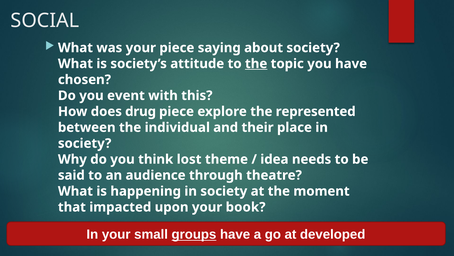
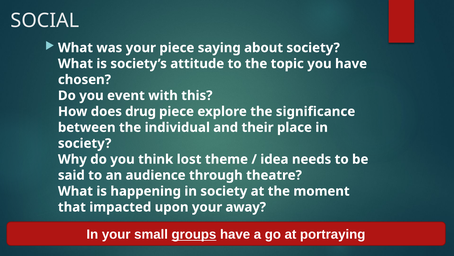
the underline: present -> none (256, 64)
represented: represented -> significance (316, 111)
book: book -> away (246, 207)
developed: developed -> portraying (333, 234)
